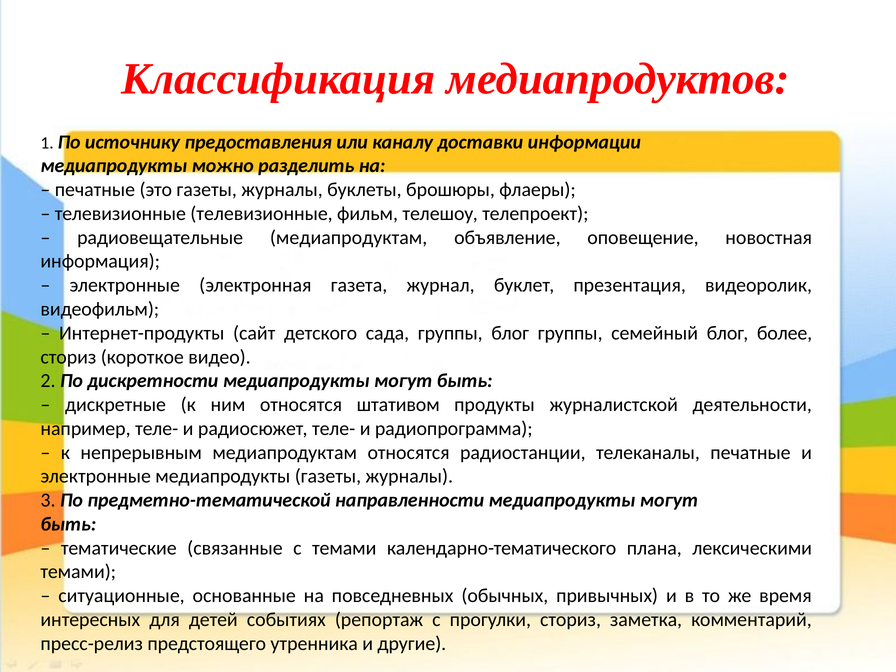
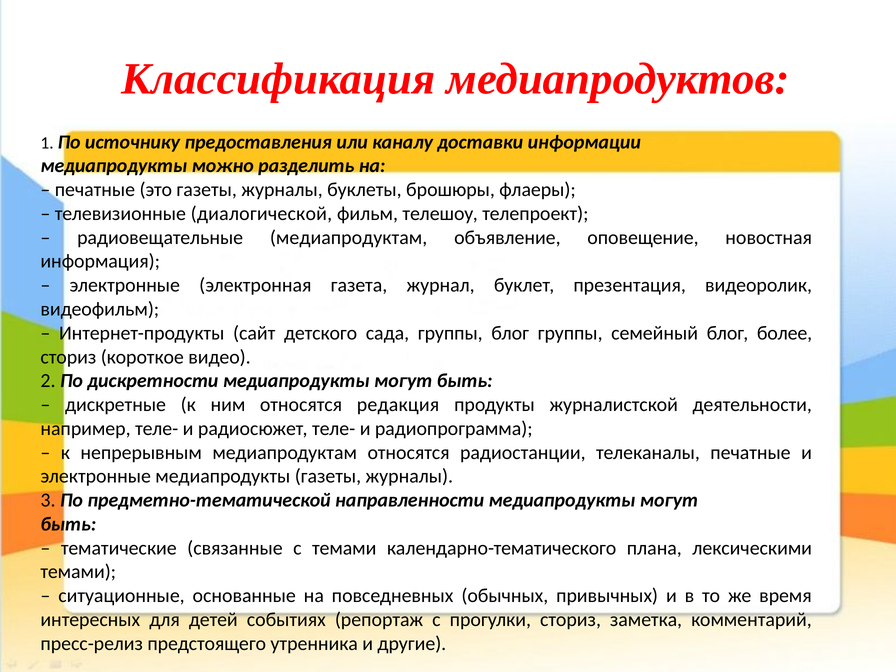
телевизионные телевизионные: телевизионные -> диалогической (261, 214)
штативом: штативом -> редакция (398, 405)
